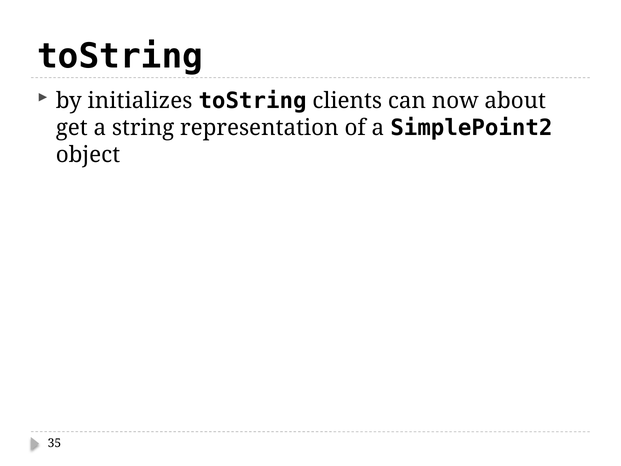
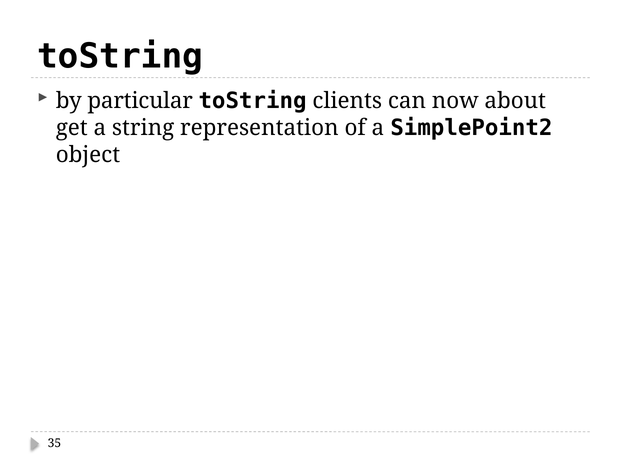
initializes: initializes -> particular (140, 101)
